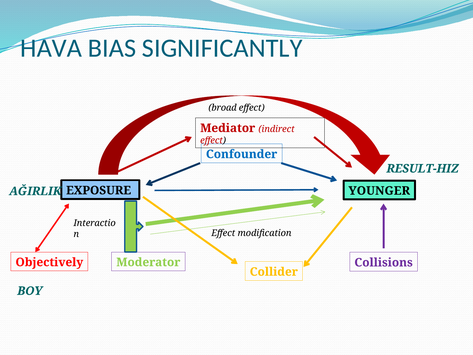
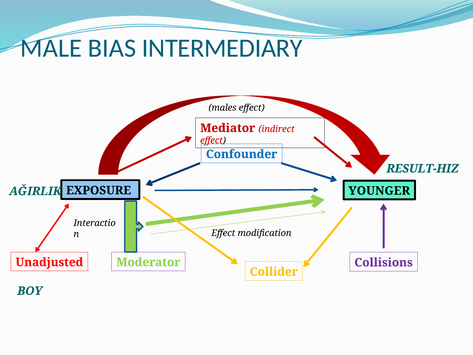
HAVA: HAVA -> MALE (51, 48)
SIGNIFICANTLY: SIGNIFICANTLY -> INTERMEDIARY (222, 48)
broad: broad -> males (223, 108)
Objectively: Objectively -> Unadjusted (49, 262)
